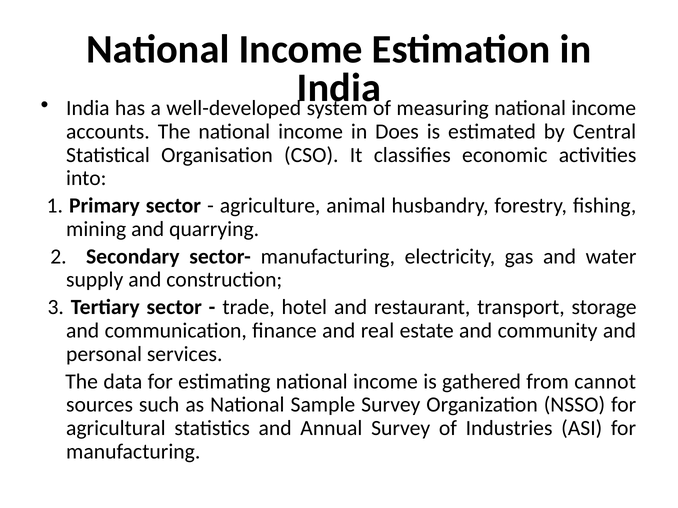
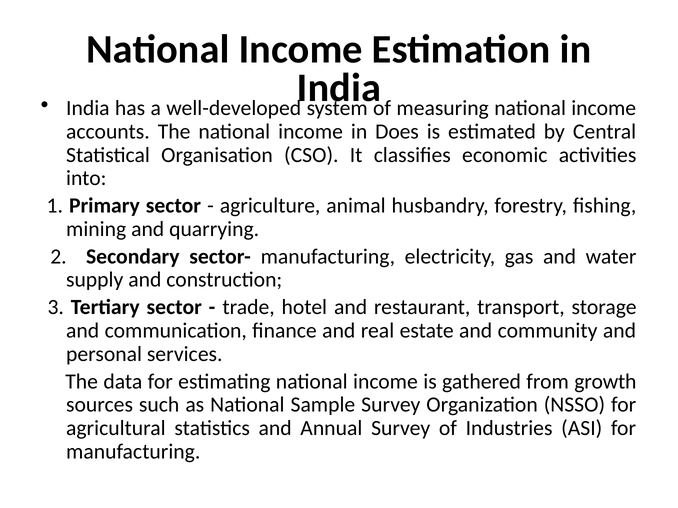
cannot: cannot -> growth (605, 382)
